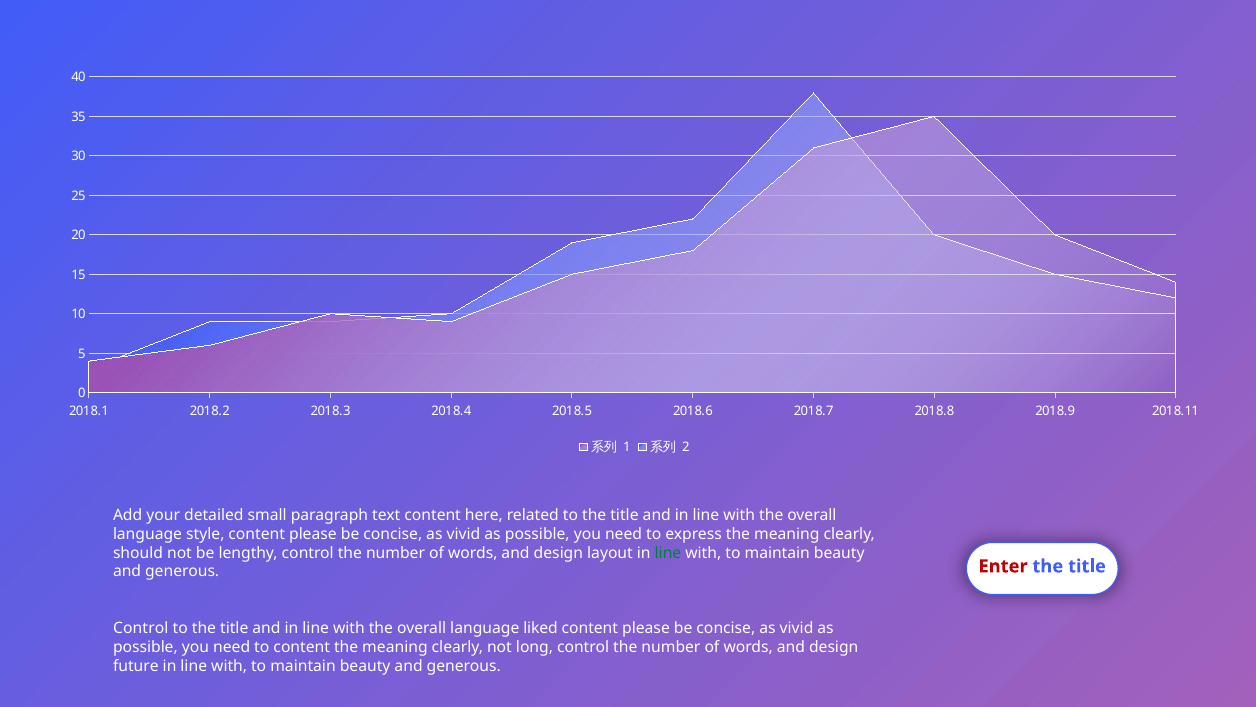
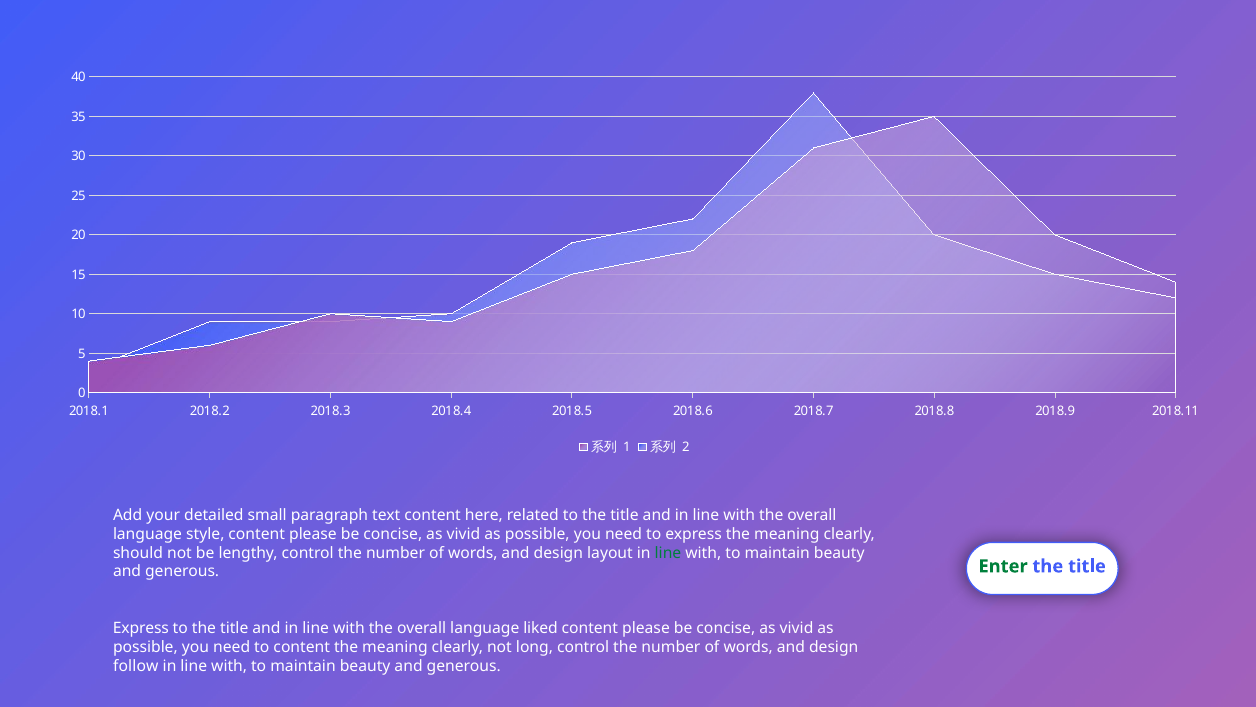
Enter colour: red -> green (1003, 566)
Control: Control -> Express (141, 628)
future: future -> follow (136, 666)
